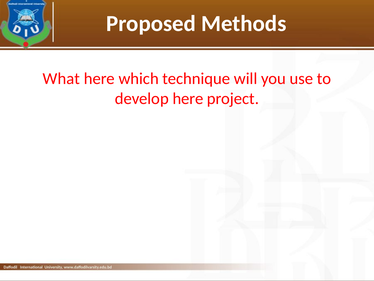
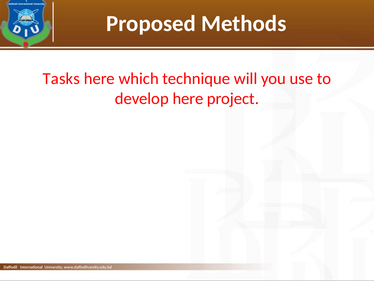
What: What -> Tasks (61, 78)
